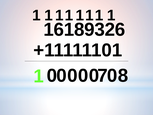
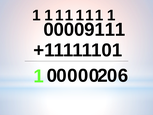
16189326: 16189326 -> 00009111 (84, 30)
8: 8 -> 6 (123, 75)
7: 7 -> 2 (102, 75)
